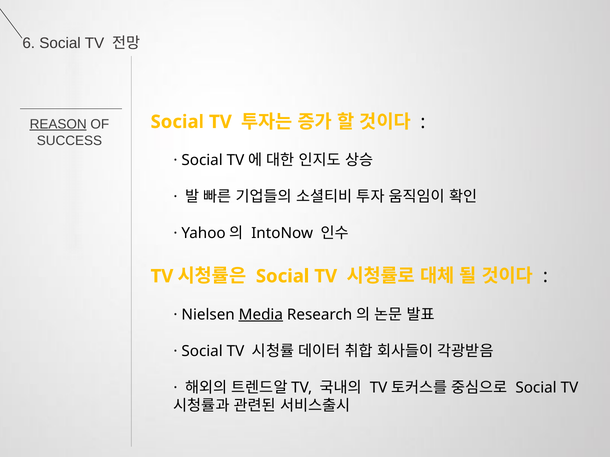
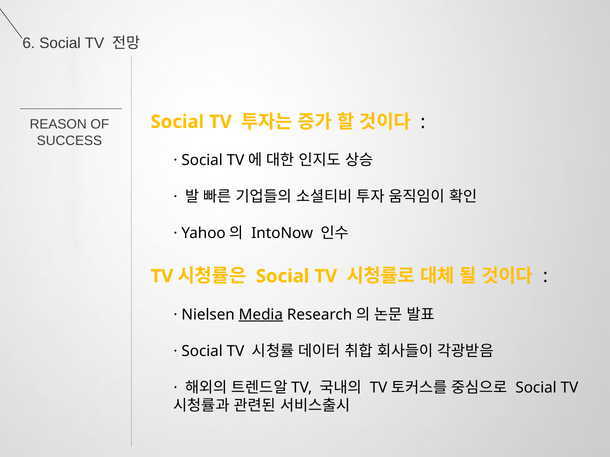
REASON underline: present -> none (58, 124)
